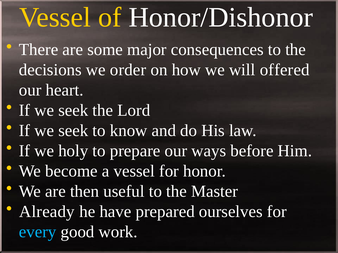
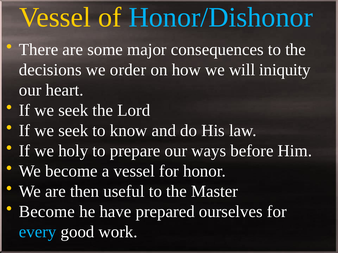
Honor/Dishonor colour: white -> light blue (221, 17)
offered: offered -> iniquity (285, 70)
Already: Already -> Become (47, 212)
